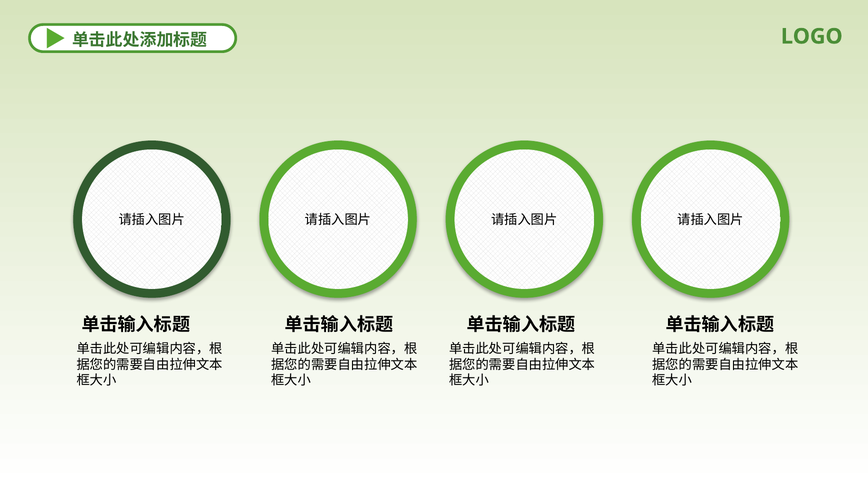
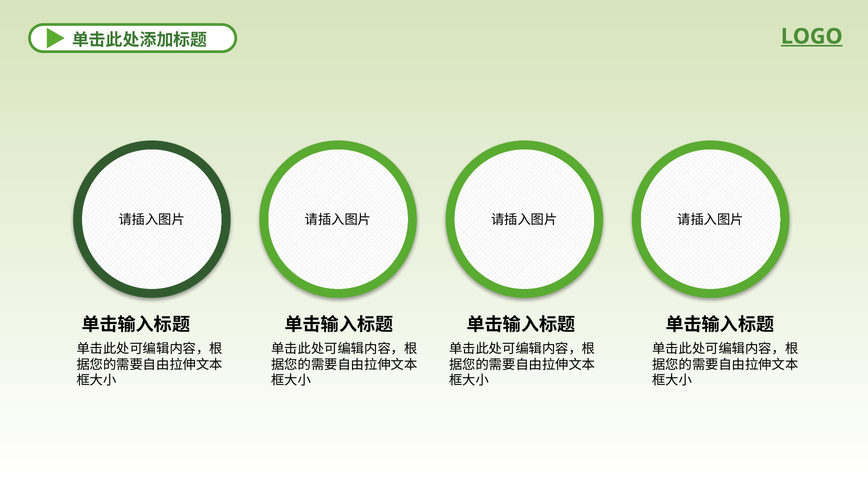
LOGO underline: none -> present (812, 36)
